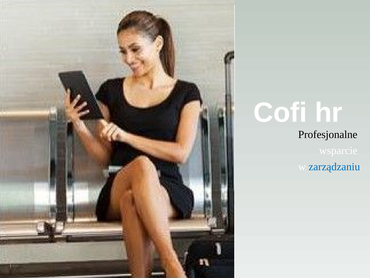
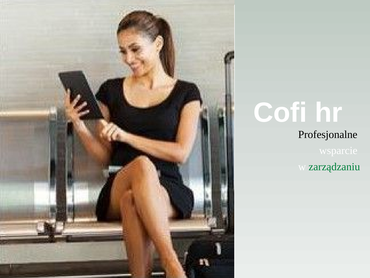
zarządzaniu colour: blue -> green (334, 166)
